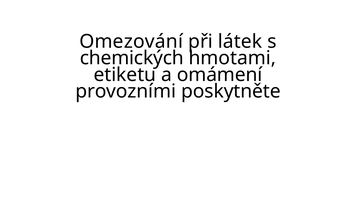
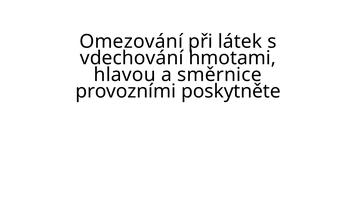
chemických: chemických -> vdechování (132, 58)
etiketu: etiketu -> hlavou (125, 75)
omámení: omámení -> směrnice (219, 75)
